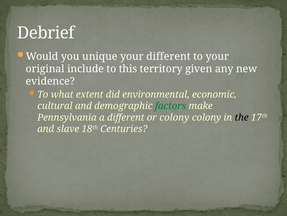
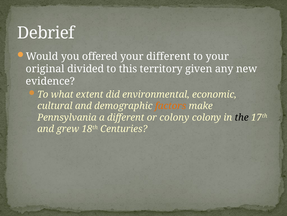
unique: unique -> offered (100, 56)
include: include -> divided (86, 69)
factors colour: green -> orange (171, 106)
slave: slave -> grew (68, 129)
